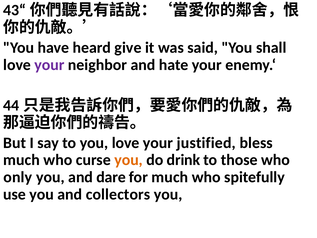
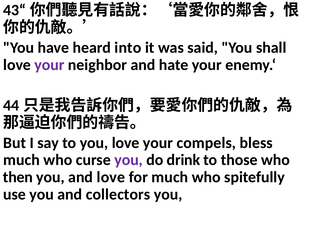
give: give -> into (128, 48)
justified: justified -> compels (206, 143)
you colour: orange -> purple (129, 160)
only: only -> then (18, 177)
and dare: dare -> love (111, 177)
